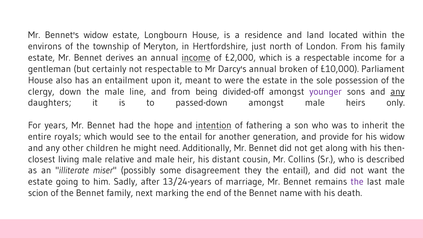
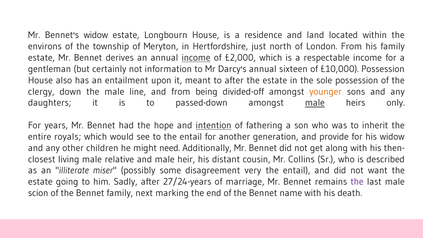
not respectable: respectable -> information (168, 69)
broken: broken -> sixteen (293, 69)
£10,000 Parliament: Parliament -> Possession (383, 69)
to were: were -> after (234, 80)
younger colour: purple -> orange (326, 92)
any underline: present -> none (398, 92)
male underline: none -> present (315, 103)
they: they -> very (253, 170)
13/24-years: 13/24-years -> 27/24-years (187, 182)
